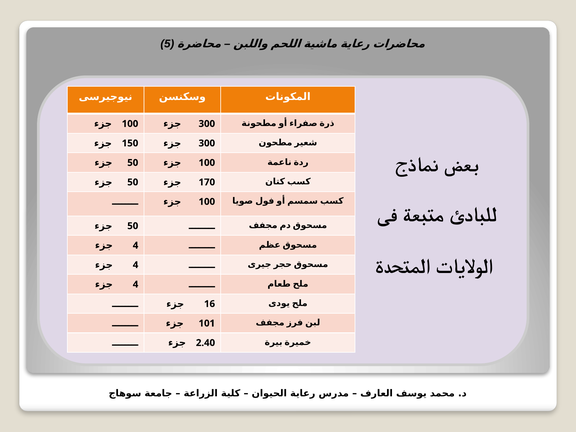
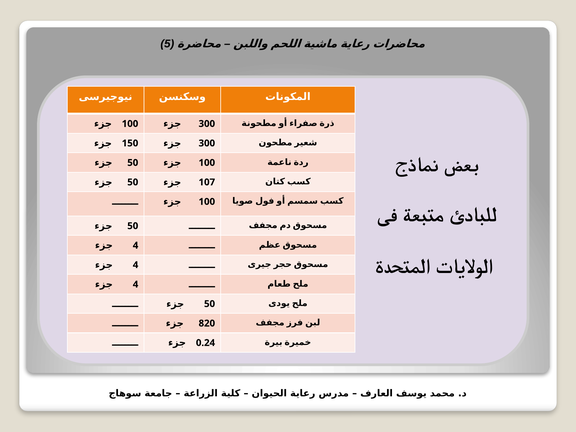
170: 170 -> 107 (207, 182)
16: 16 -> 50 (210, 304)
101: 101 -> 820 (207, 323)
2.40: 2.40 -> 0.24 (205, 343)
